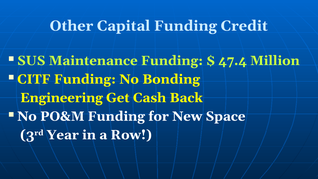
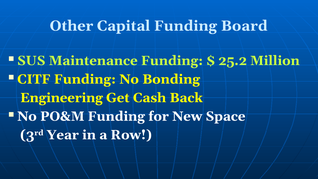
Credit: Credit -> Board (244, 26)
47.4: 47.4 -> 25.2 (233, 61)
